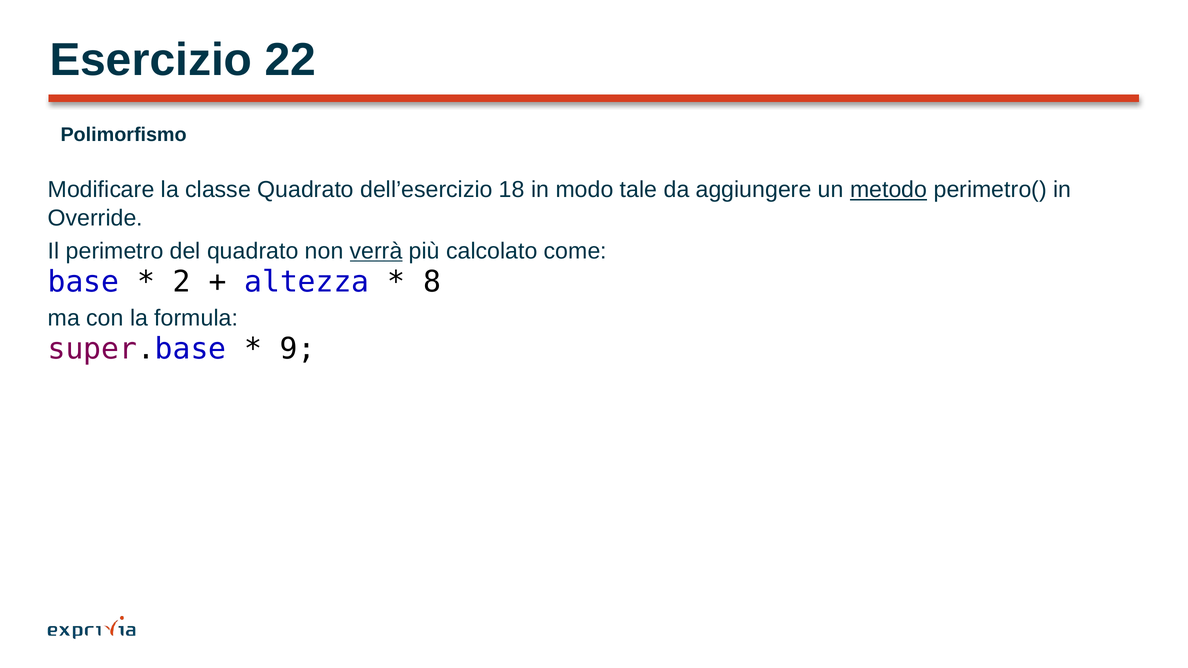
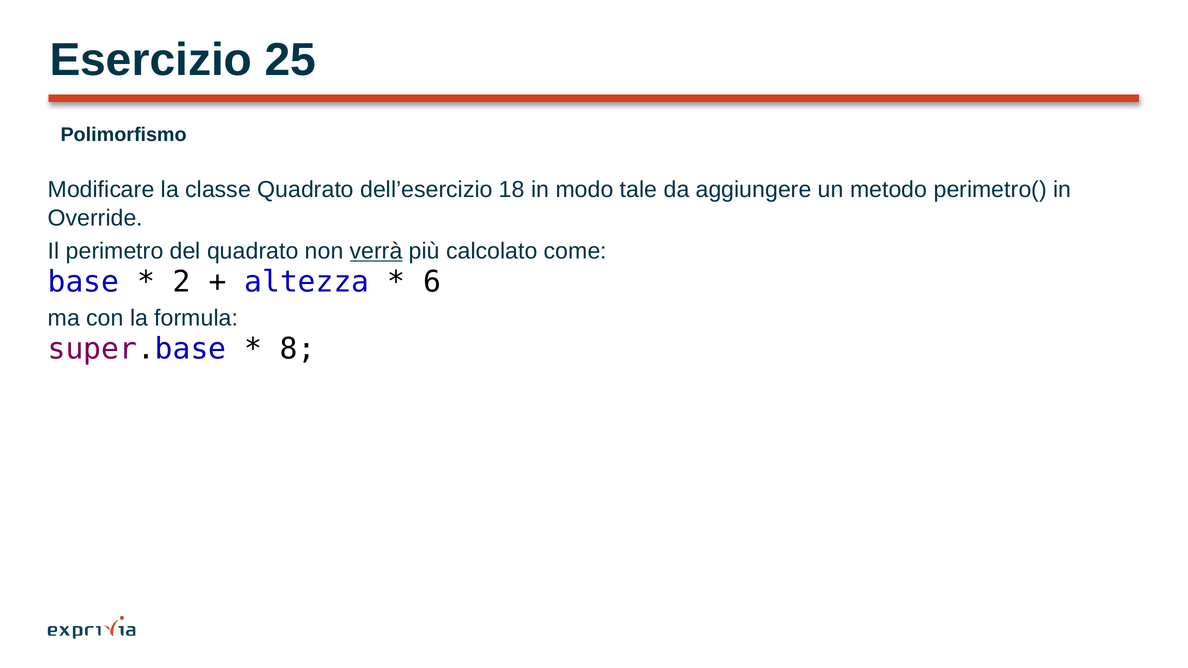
22: 22 -> 25 (290, 60)
metodo underline: present -> none (889, 190)
8: 8 -> 6 (432, 282)
9: 9 -> 8 (298, 349)
